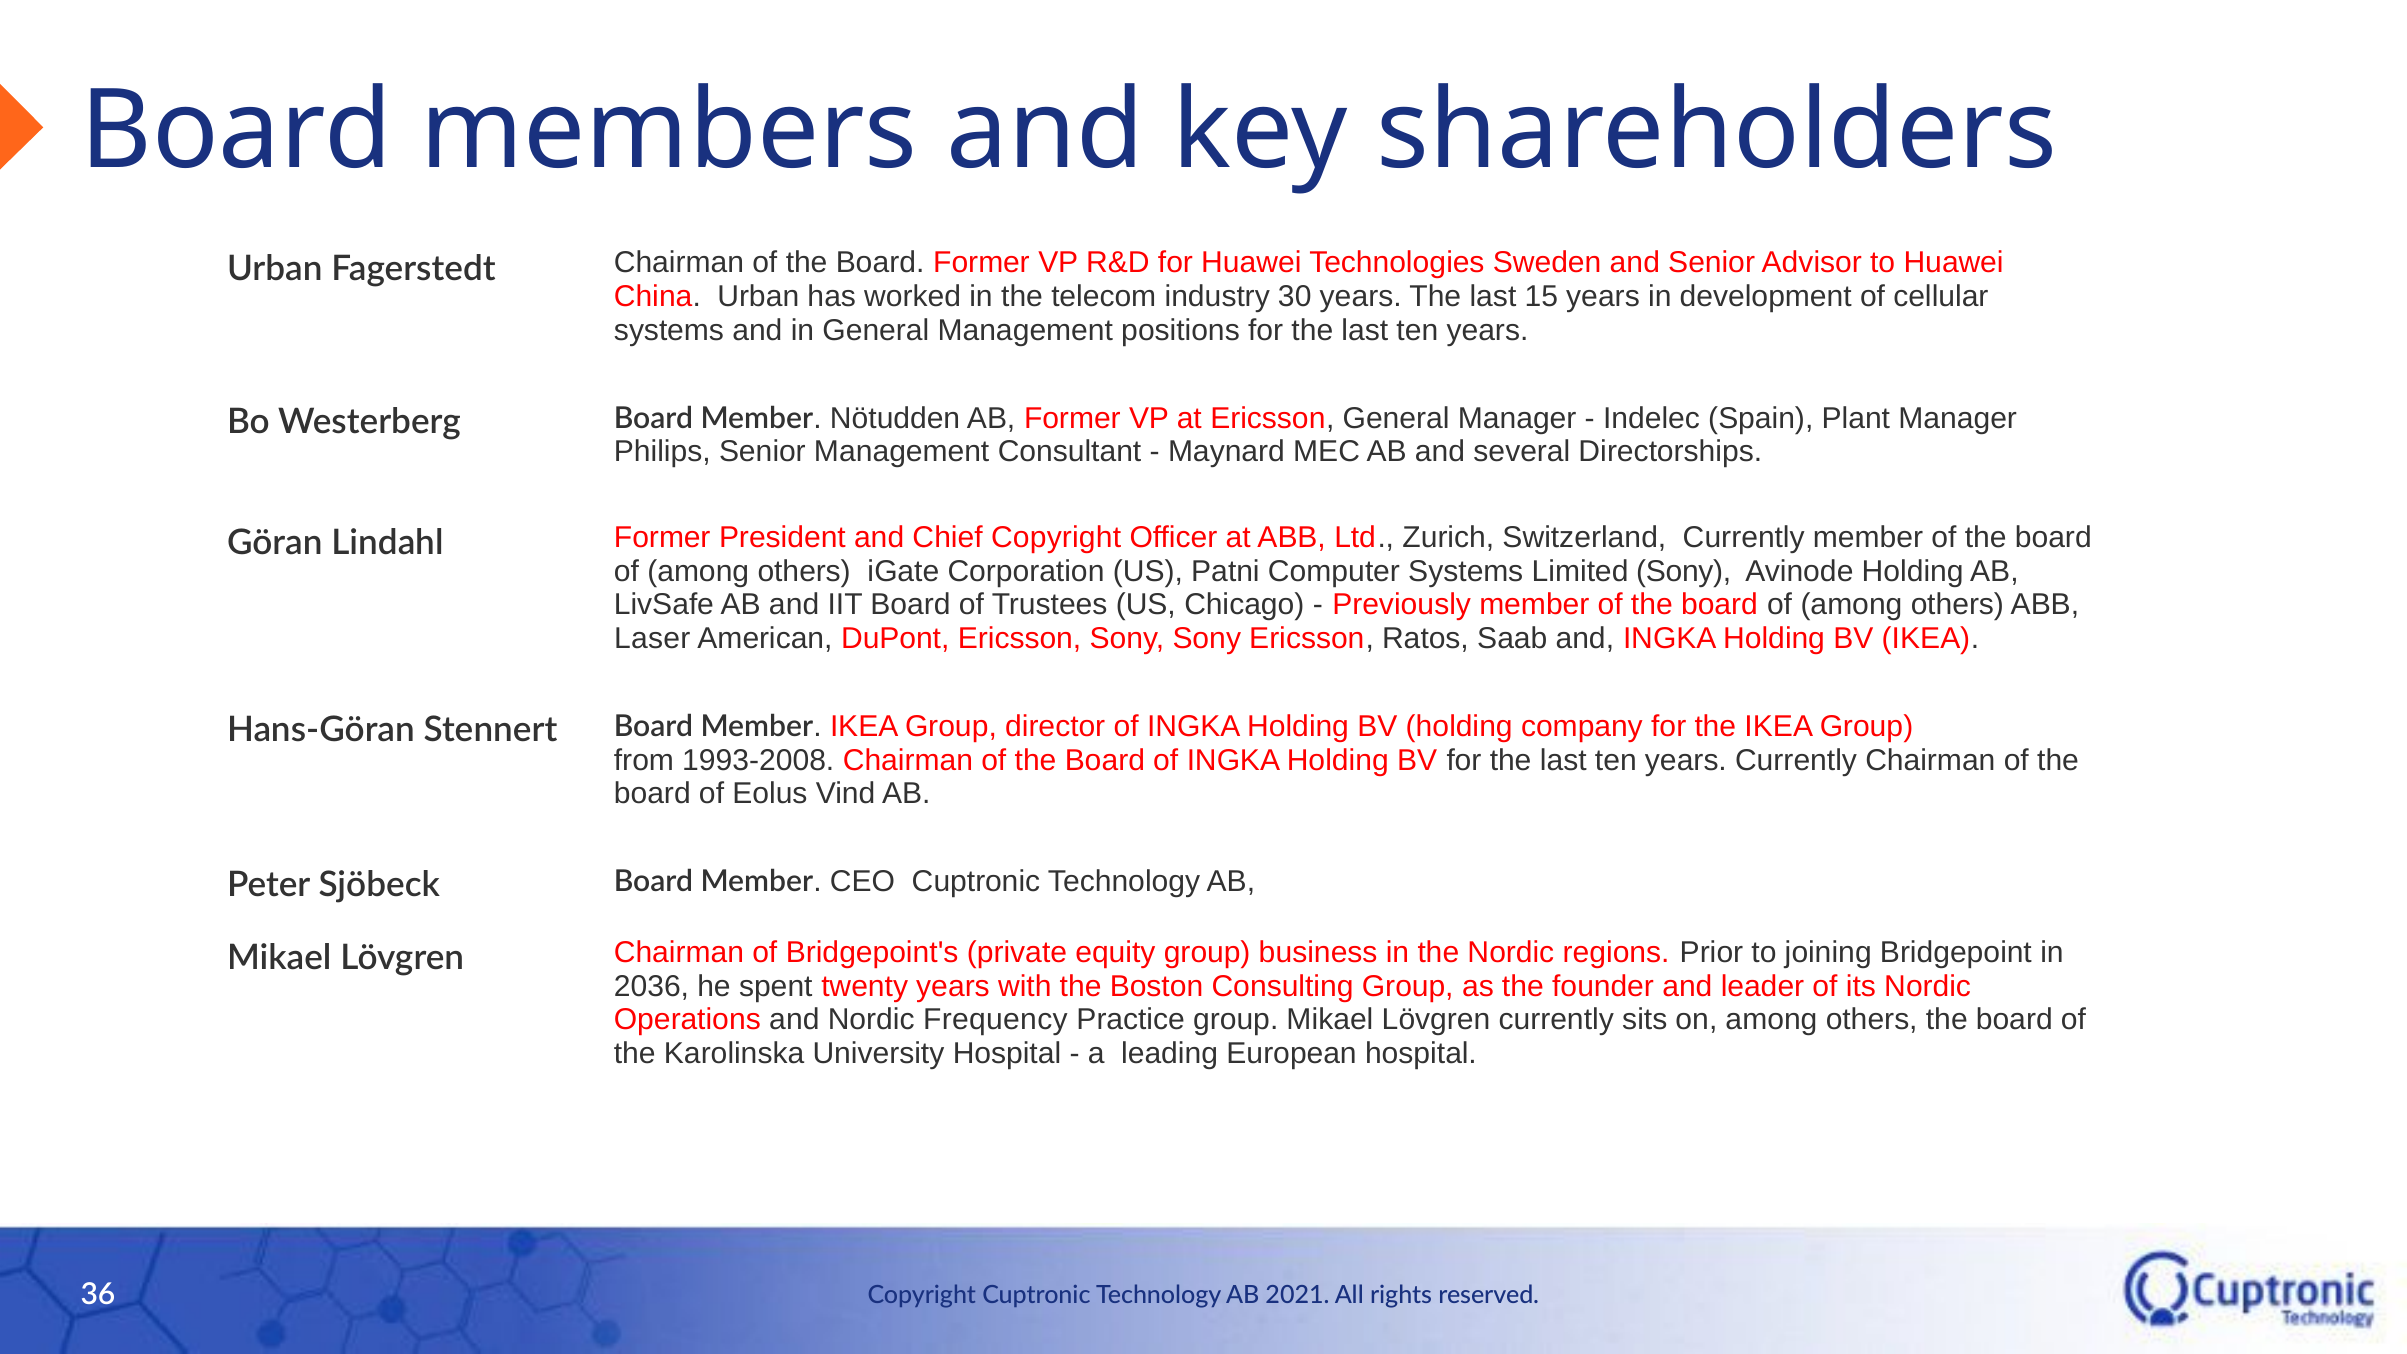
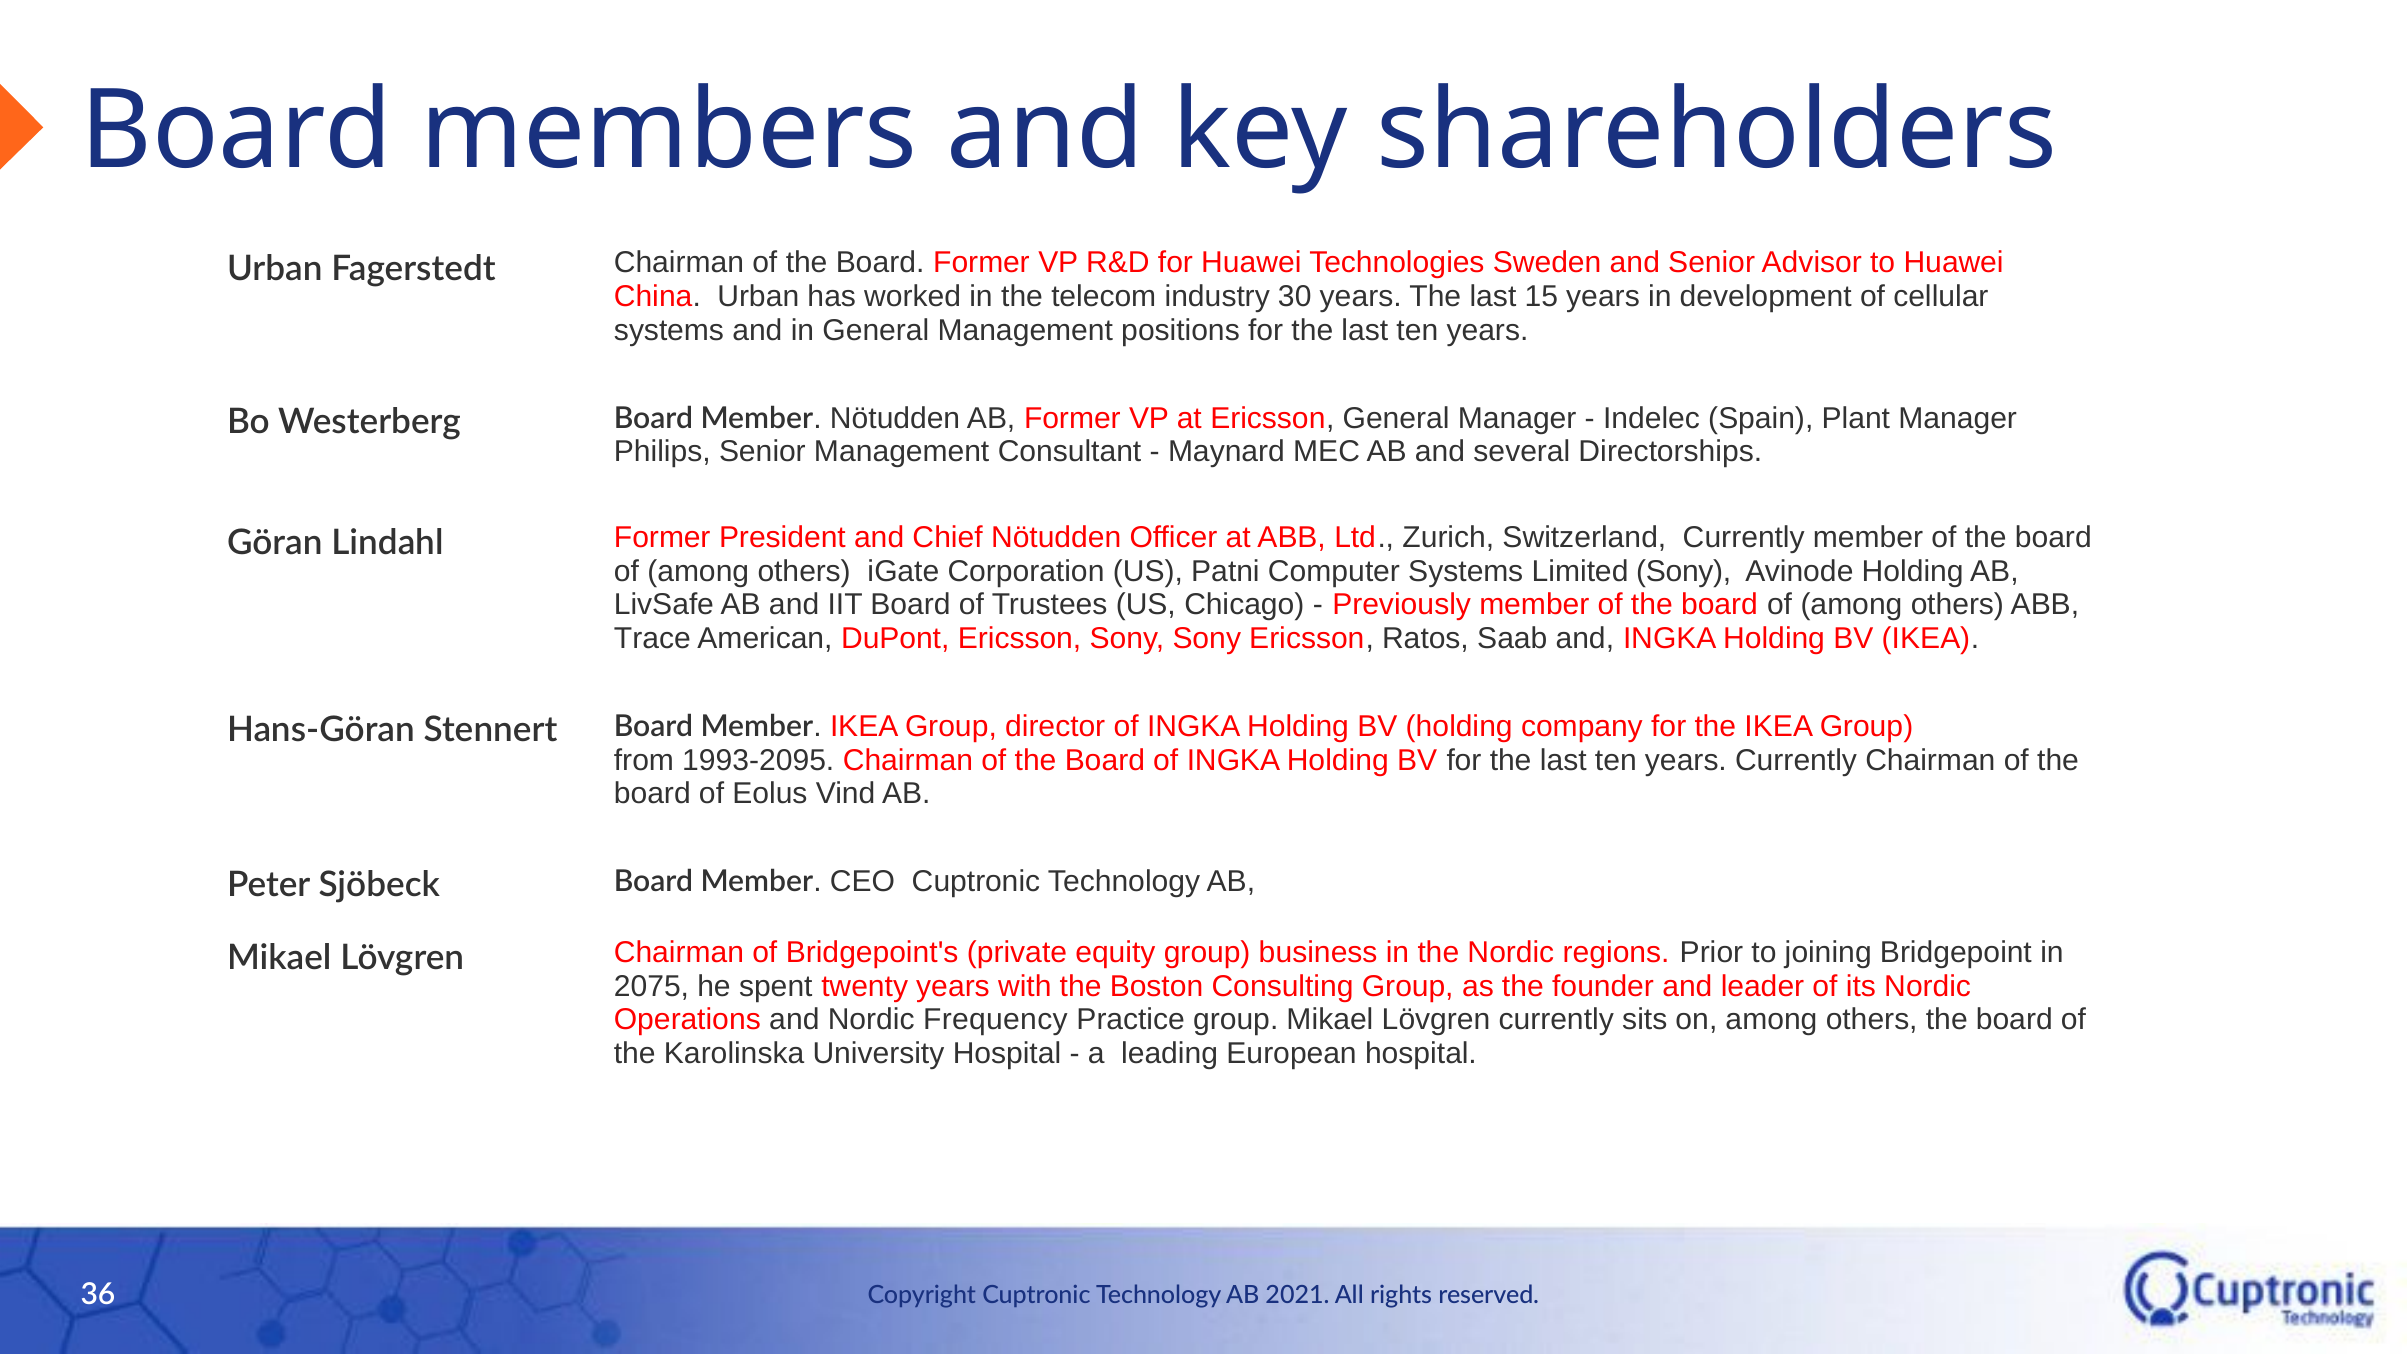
Chief Copyright: Copyright -> Nötudden (1056, 537)
Laser: Laser -> Trace (652, 639)
1993-2008: 1993-2008 -> 1993-2095 (758, 760)
2036: 2036 -> 2075 (652, 986)
